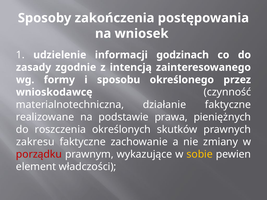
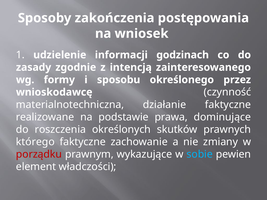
pieniężnych: pieniężnych -> dominujące (222, 117)
zakresu: zakresu -> którego (35, 142)
sobie colour: yellow -> light blue (200, 154)
